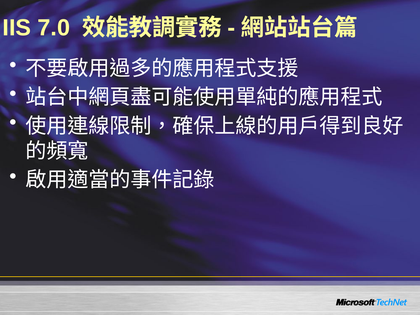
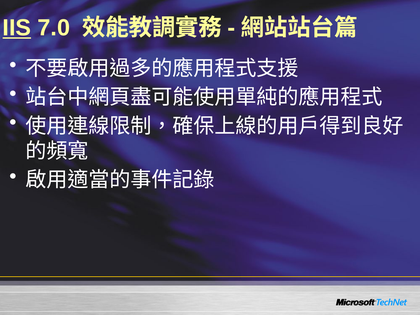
IIS underline: none -> present (17, 28)
